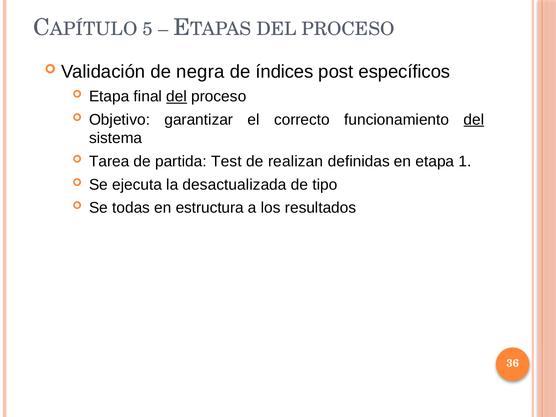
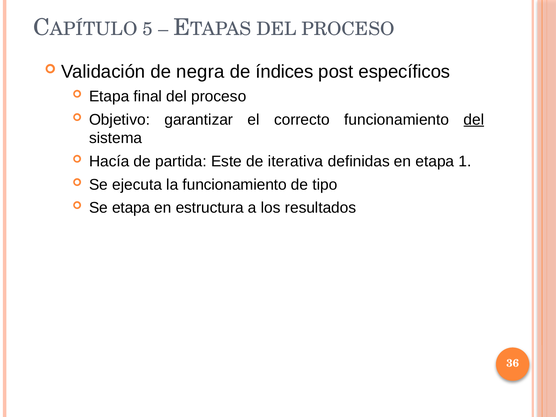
del underline: present -> none (177, 96)
Tarea: Tarea -> Hacía (109, 161)
Test: Test -> Este (226, 161)
realizan: realizan -> iterativa (296, 161)
la desactualizada: desactualizada -> funcionamiento (235, 185)
Se todas: todas -> etapa (131, 208)
